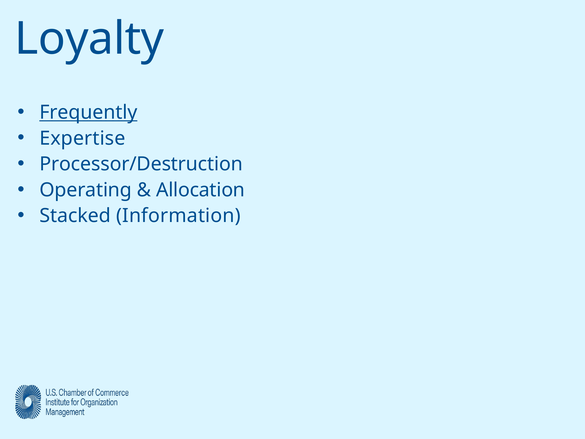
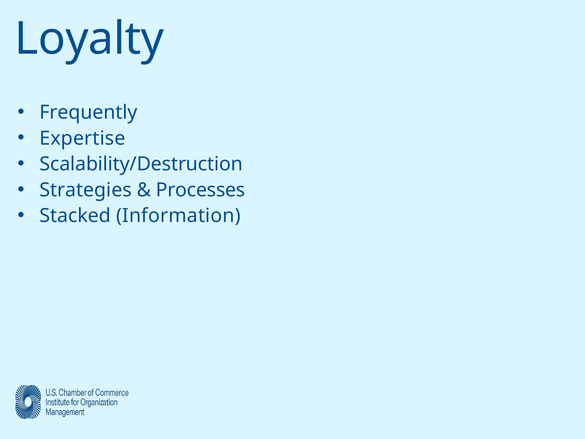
Frequently underline: present -> none (88, 112)
Processor/Destruction: Processor/Destruction -> Scalability/Destruction (141, 164)
Operating: Operating -> Strategies (86, 190)
Allocation: Allocation -> Processes (201, 190)
